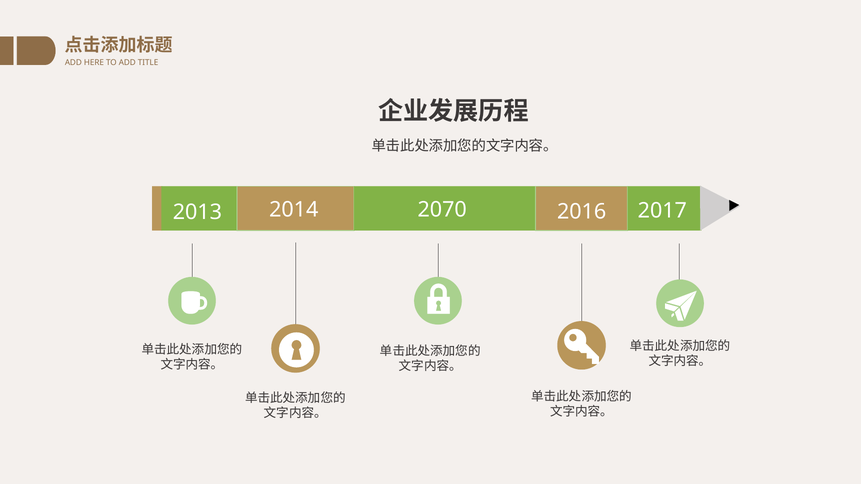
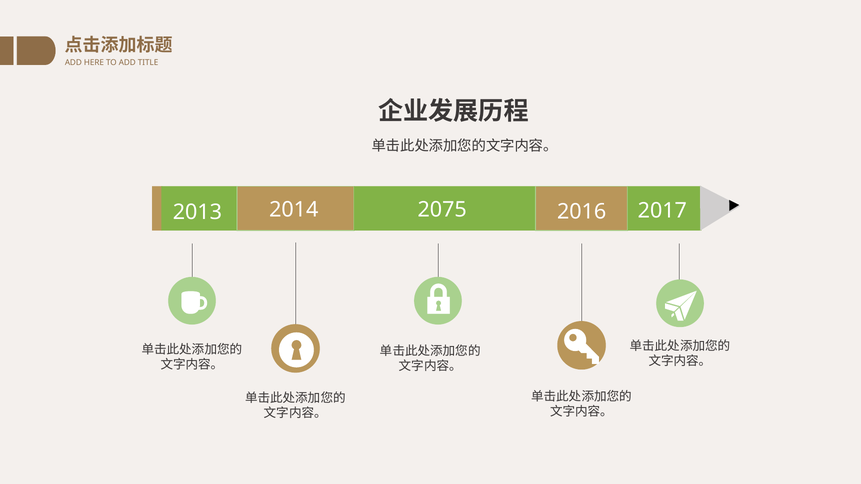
2070: 2070 -> 2075 (442, 210)
